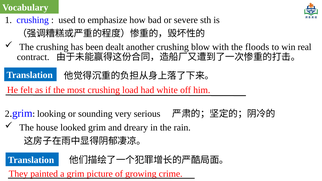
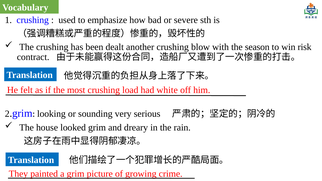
floods: floods -> season (257, 47)
real: real -> risk (305, 47)
